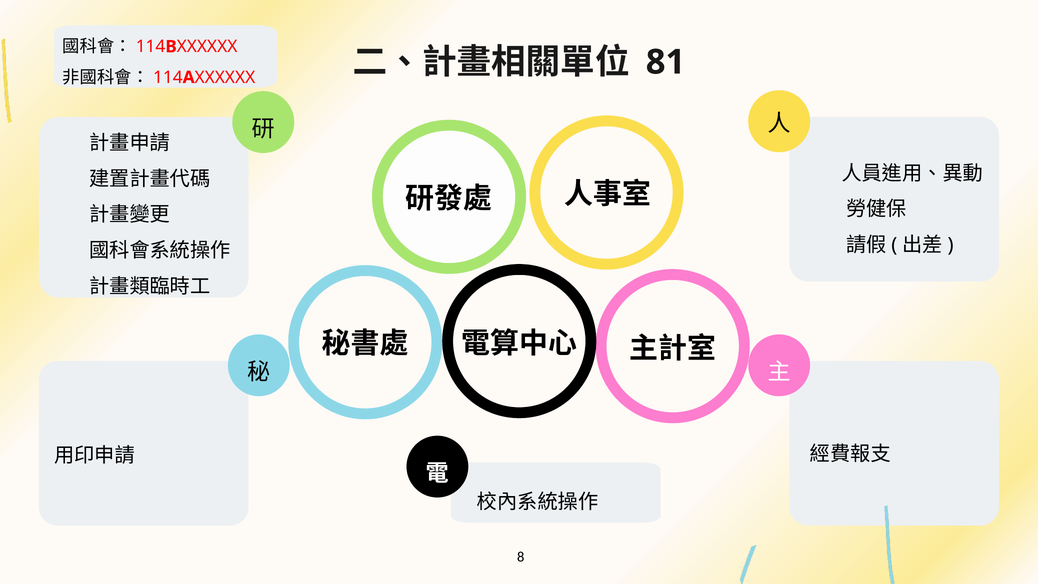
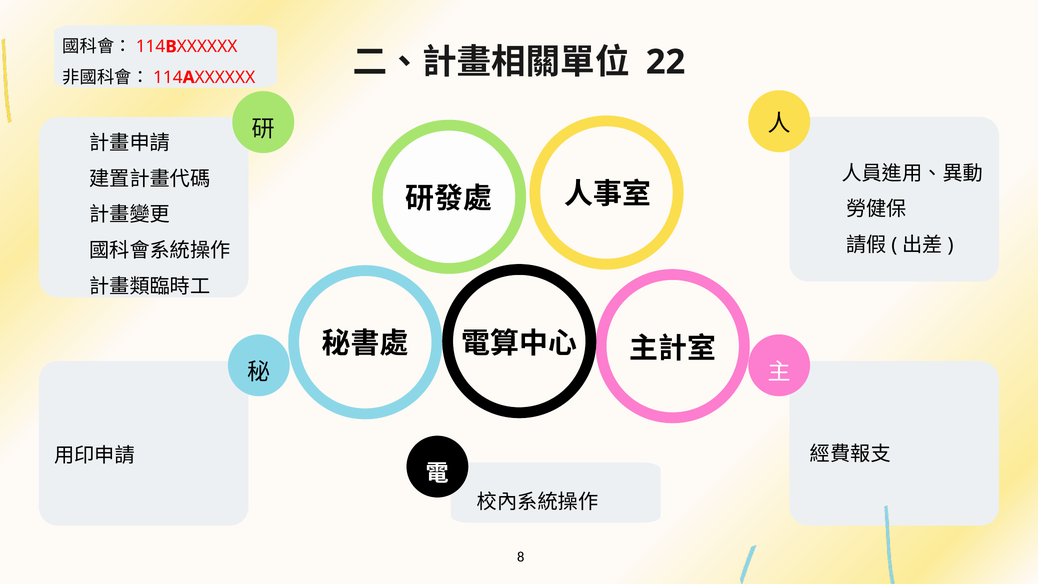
81: 81 -> 22 (666, 62)
